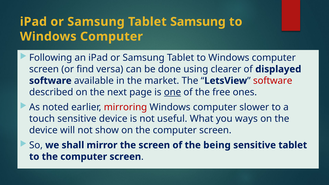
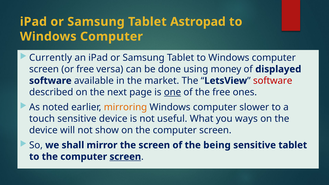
Tablet Samsung: Samsung -> Astropad (198, 22)
Following: Following -> Currently (51, 58)
or find: find -> free (85, 69)
clearer: clearer -> money (226, 69)
mirroring colour: red -> orange (125, 107)
screen underline: none -> present (125, 157)
